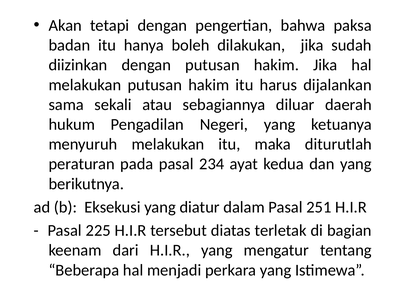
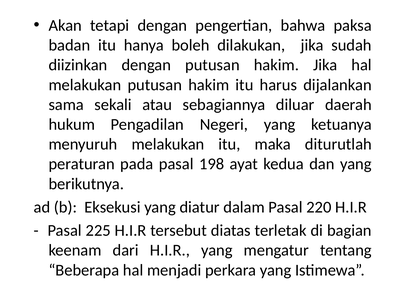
234: 234 -> 198 (212, 164)
251: 251 -> 220 (319, 207)
